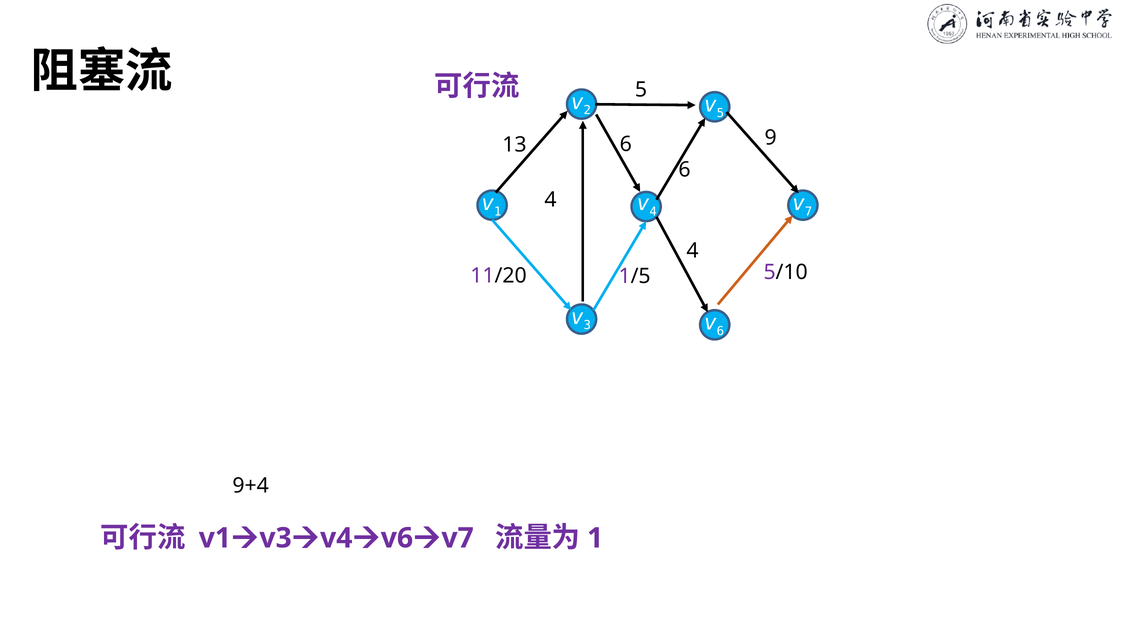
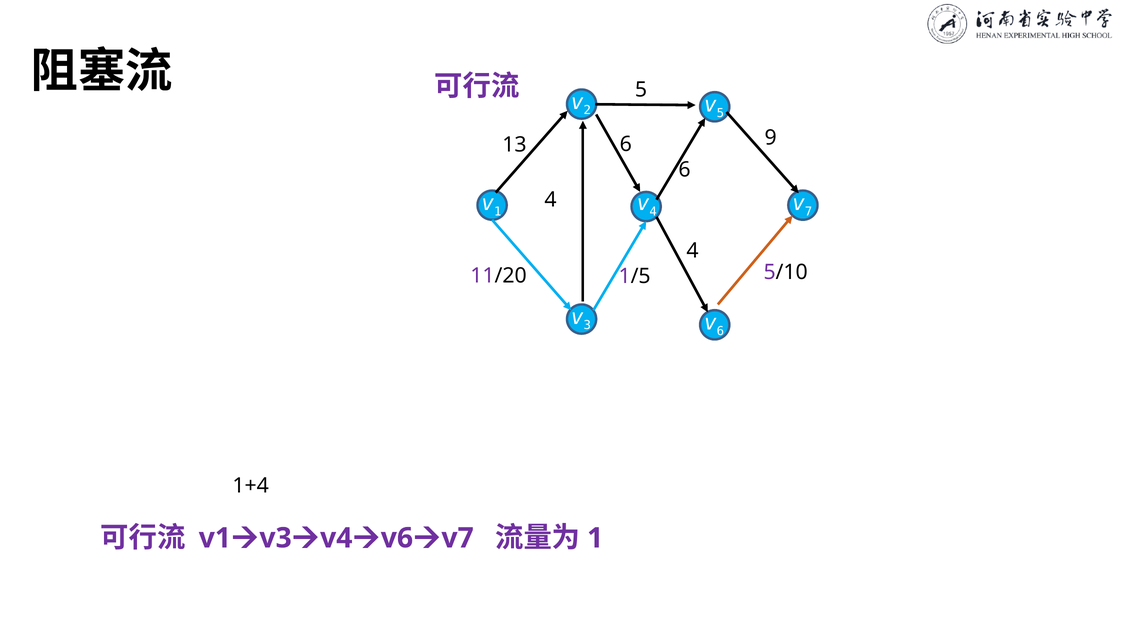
9+4: 9+4 -> 1+4 (251, 486)
